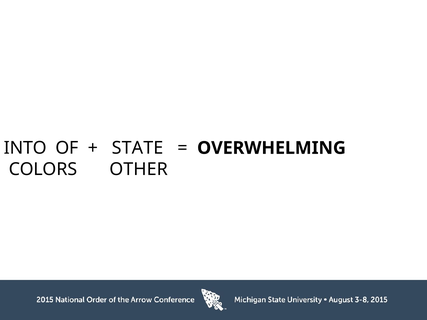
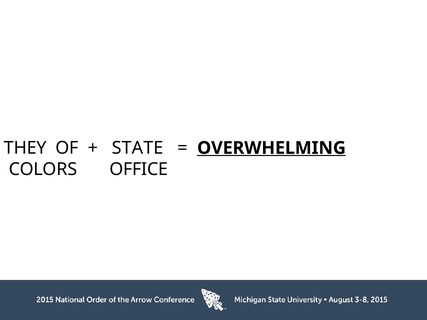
INTO: INTO -> THEY (25, 148)
OVERWHELMING underline: none -> present (271, 148)
OTHER: OTHER -> OFFICE (139, 169)
